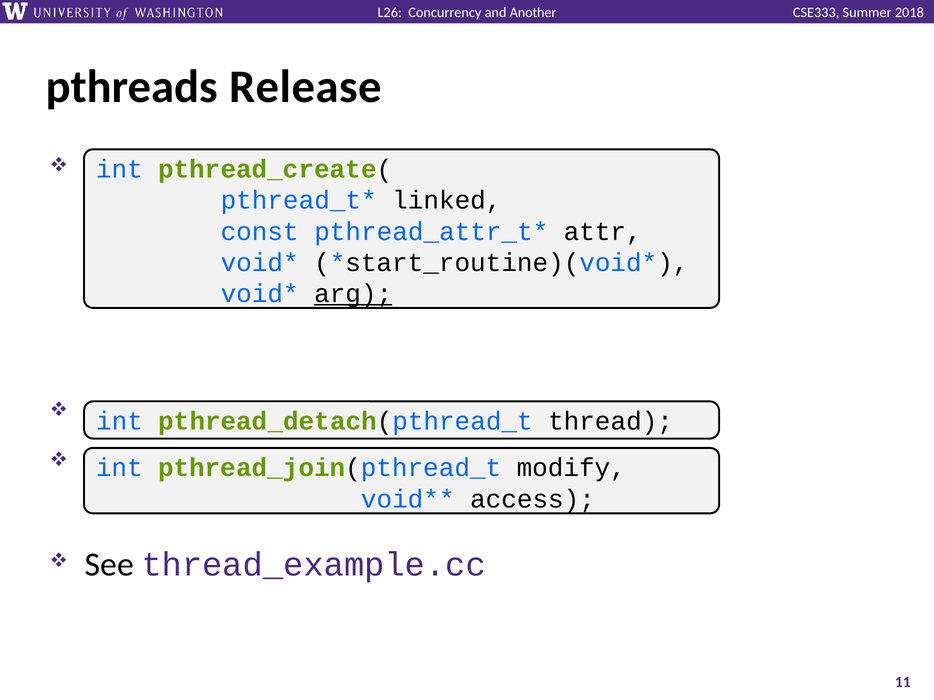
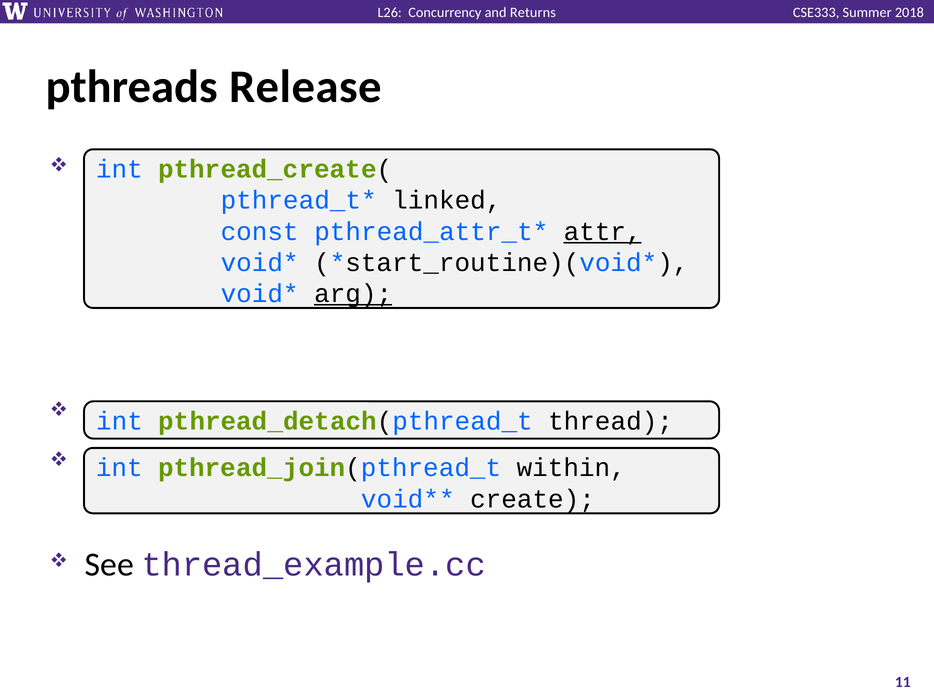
Another: Another -> Returns (533, 12)
attr underline: none -> present (603, 232)
modify: modify -> within (571, 468)
access: access -> create (533, 499)
